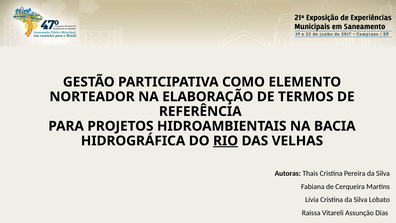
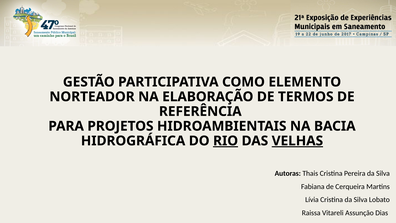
VELHAS underline: none -> present (297, 141)
